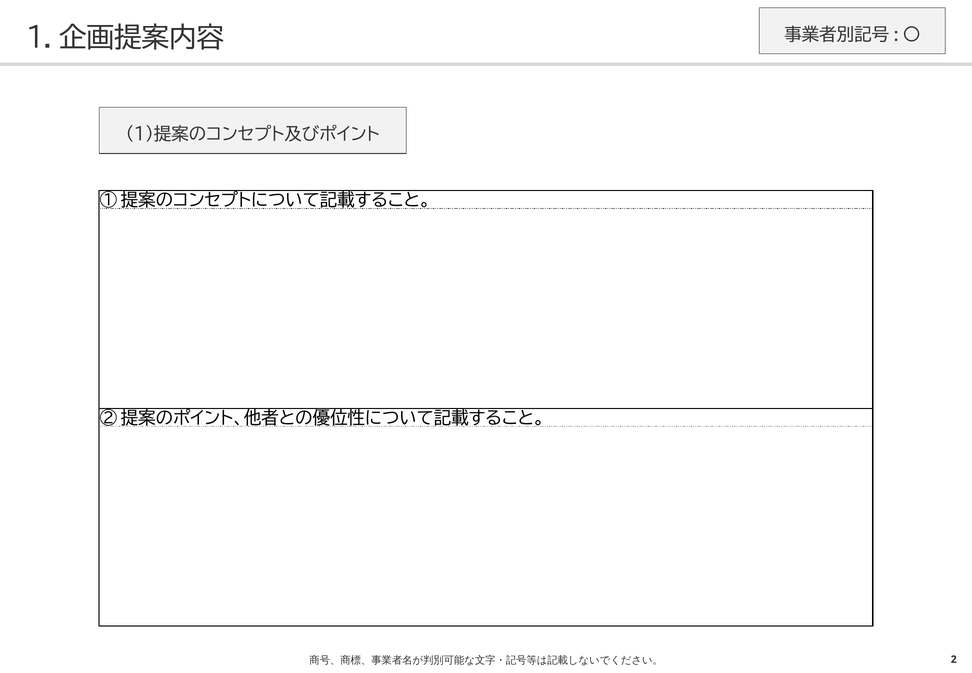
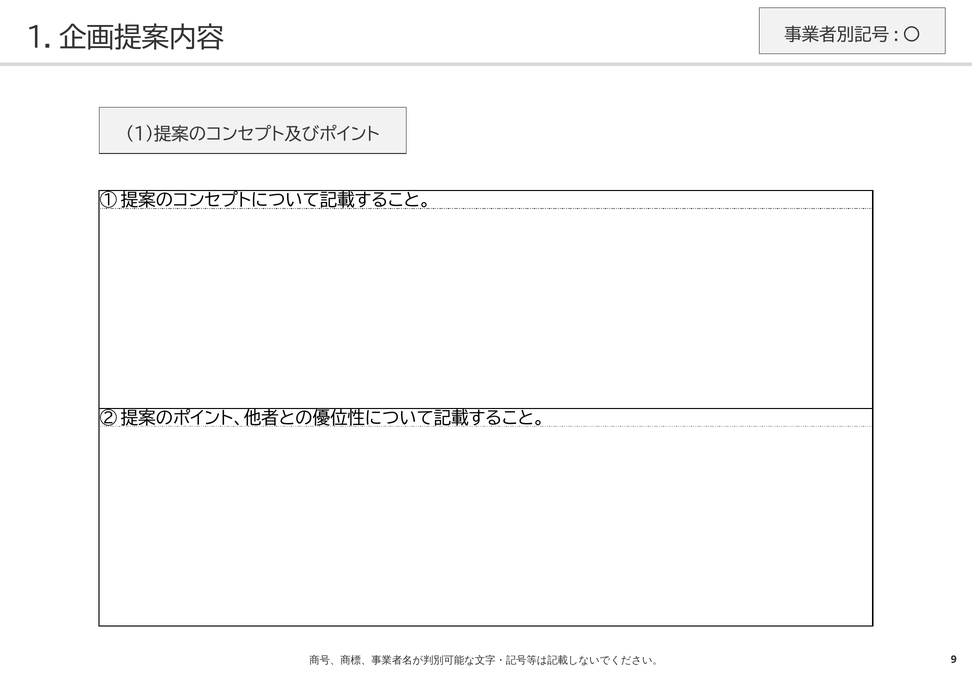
2: 2 -> 9 (954, 659)
